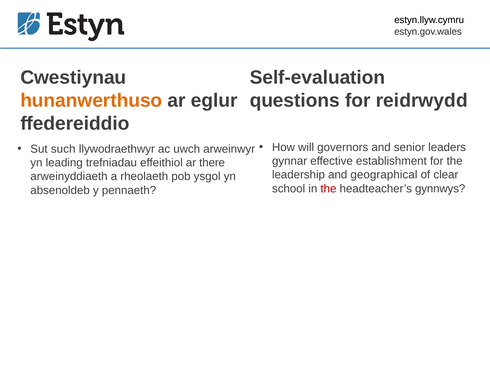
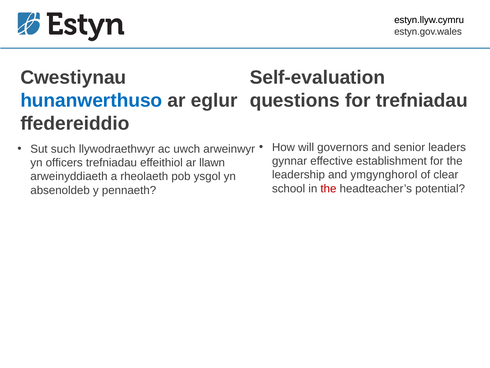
for reidrwydd: reidrwydd -> trefniadau (422, 100)
hunanwerthuso colour: orange -> blue (91, 100)
leading: leading -> officers (64, 162)
there: there -> llawn (212, 162)
geographical: geographical -> ymgynghorol (384, 175)
gynnwys: gynnwys -> potential (440, 188)
